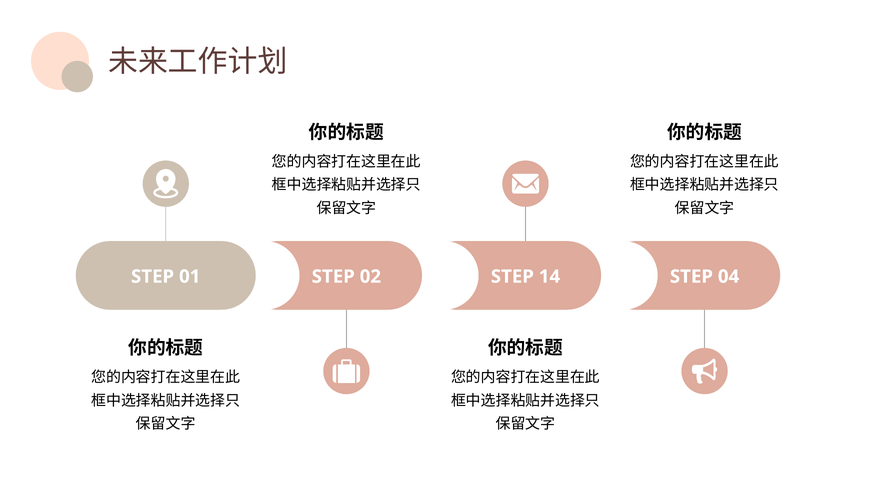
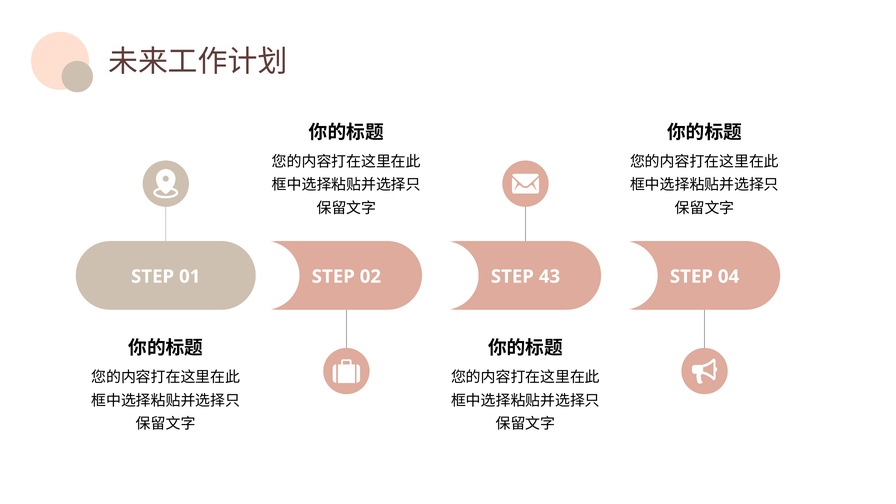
14: 14 -> 43 (549, 277)
